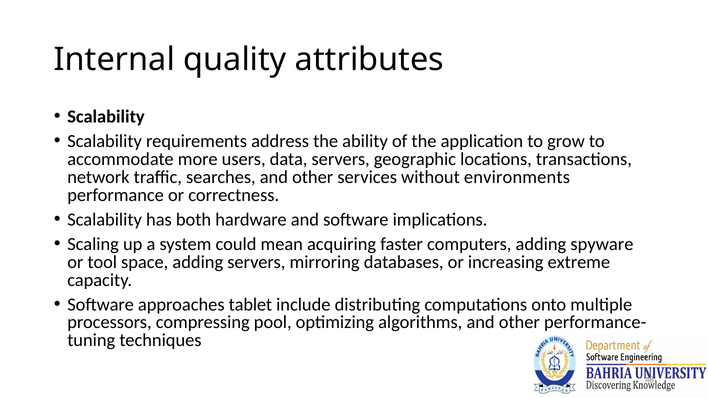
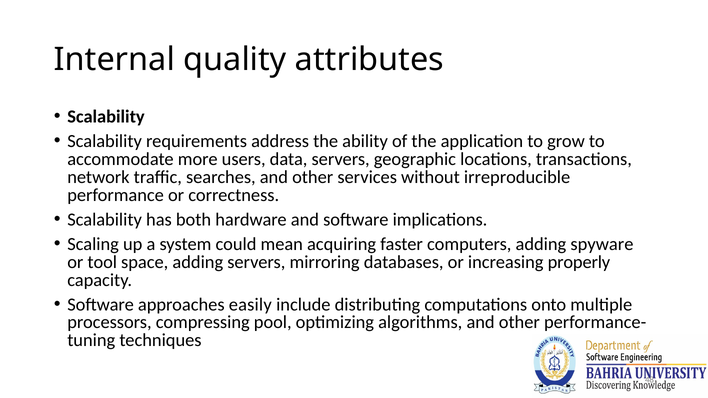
environments: environments -> irreproducible (517, 177)
extreme: extreme -> properly (579, 262)
tablet: tablet -> easily (250, 305)
